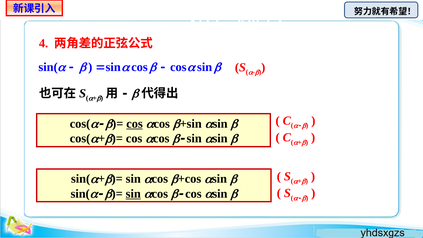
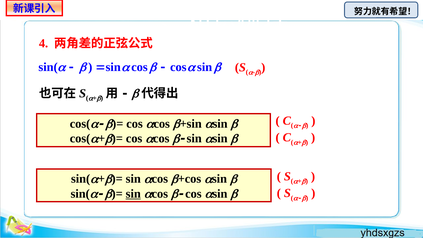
cos underline: present -> none (135, 124)
